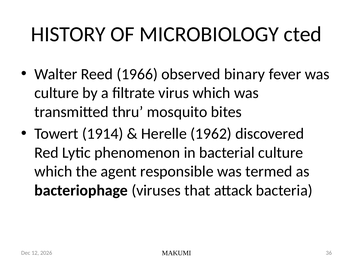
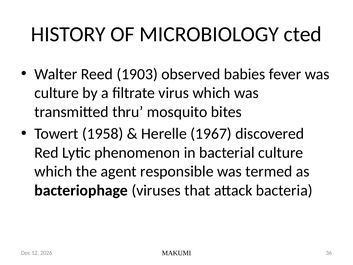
1966: 1966 -> 1903 (137, 74)
binary: binary -> babies (245, 74)
1914: 1914 -> 1958 (103, 134)
1962: 1962 -> 1967 (211, 134)
